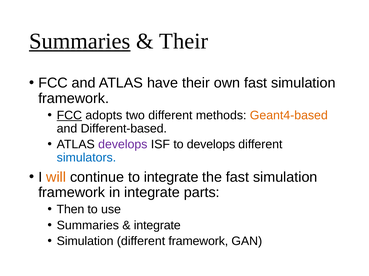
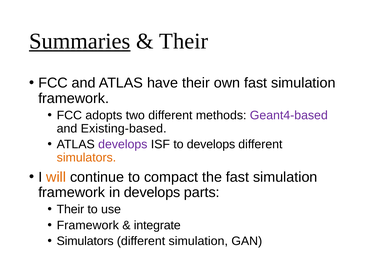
FCC underline: present -> none (69, 116)
Geant4-based colour: orange -> purple (289, 116)
Different-based: Different-based -> Existing-based (124, 129)
simulators colour: blue -> orange (86, 158)
to integrate: integrate -> compact (171, 178)
in integrate: integrate -> develops (152, 193)
Then: Then -> Their (70, 210)
Summaries: Summaries -> Framework (88, 226)
Simulation: Simulation -> Simulators (85, 242)
different framework: framework -> simulation (198, 242)
